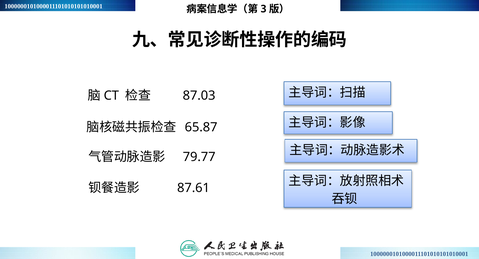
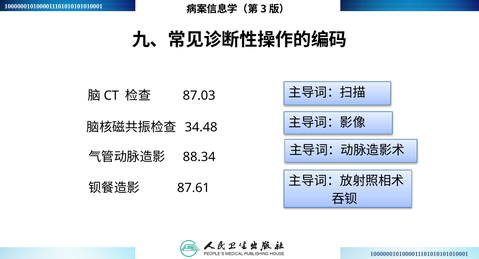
65.87: 65.87 -> 34.48 (201, 127)
79.77: 79.77 -> 88.34 (199, 157)
